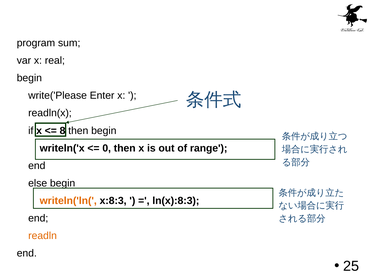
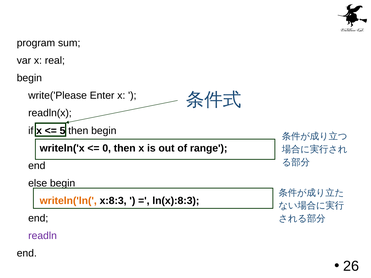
8: 8 -> 5 (63, 131)
readln colour: orange -> purple (43, 236)
25: 25 -> 26 (351, 266)
